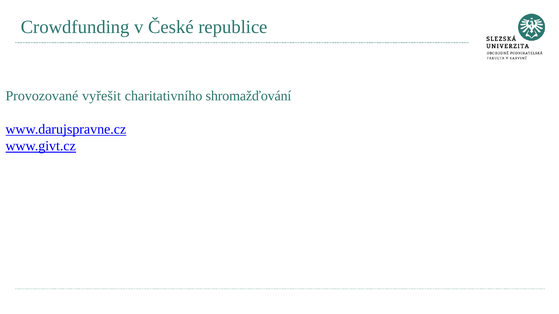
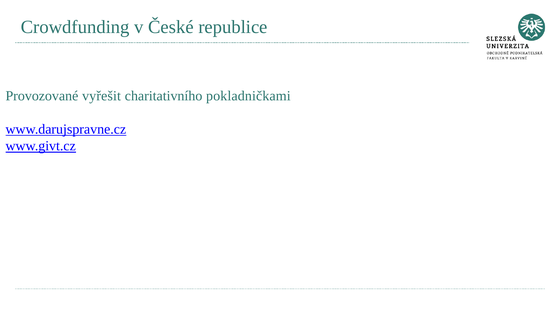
shromažďování: shromažďování -> pokladničkami (248, 96)
